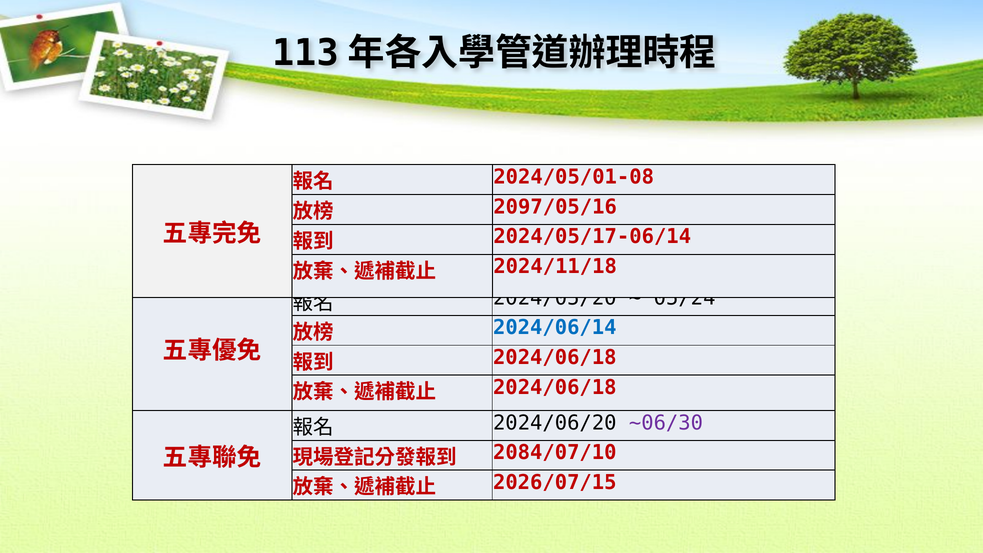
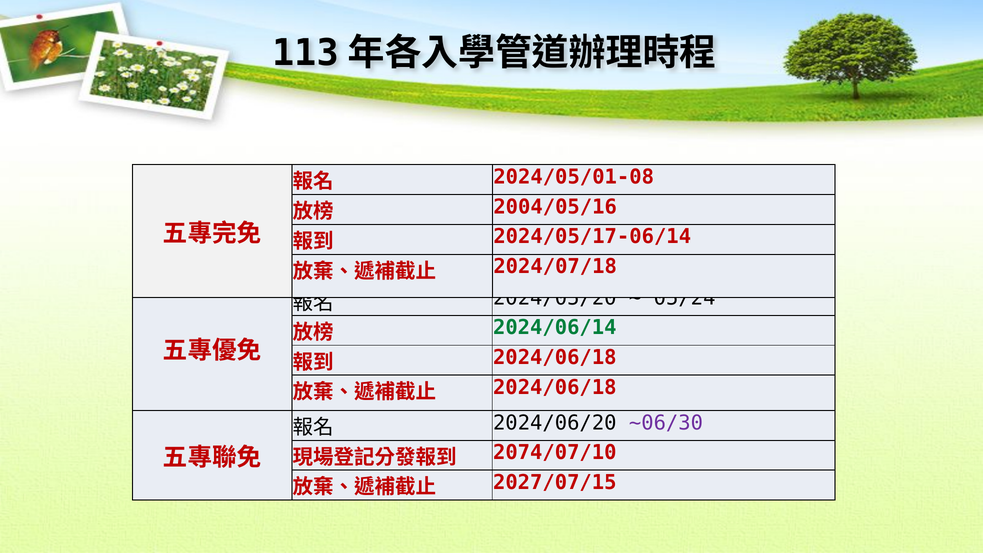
2097/05/16: 2097/05/16 -> 2004/05/16 (555, 207)
2024/11/18: 2024/11/18 -> 2024/07/18 (555, 267)
2024/06/14 colour: blue -> green (555, 328)
2084/07/10: 2084/07/10 -> 2074/07/10 (555, 453)
2026/07/15: 2026/07/15 -> 2027/07/15 (555, 482)
